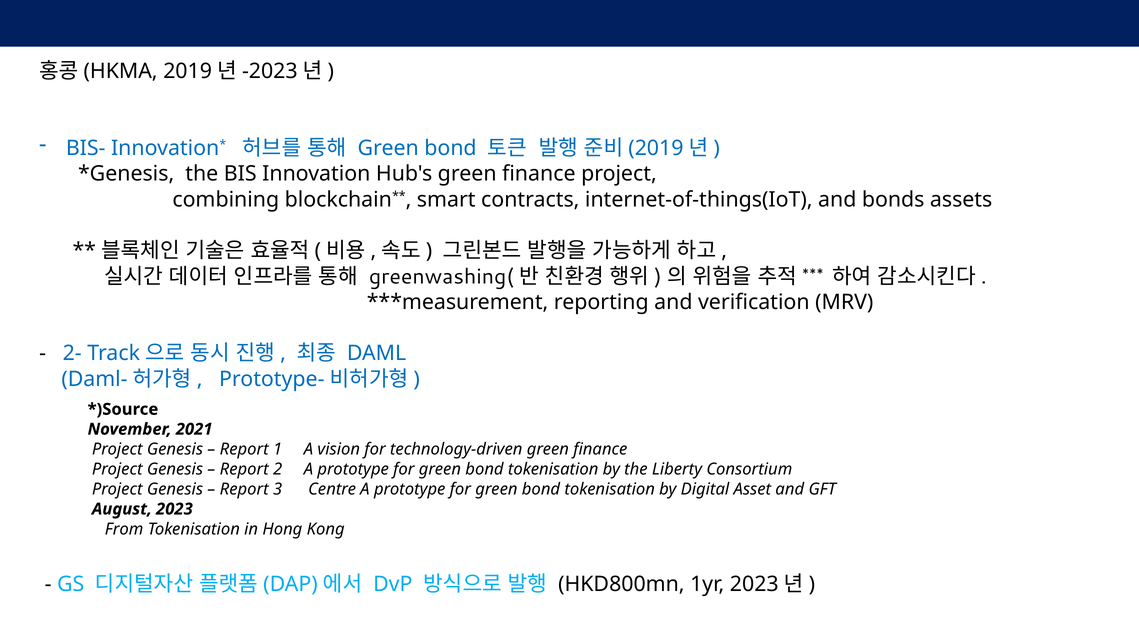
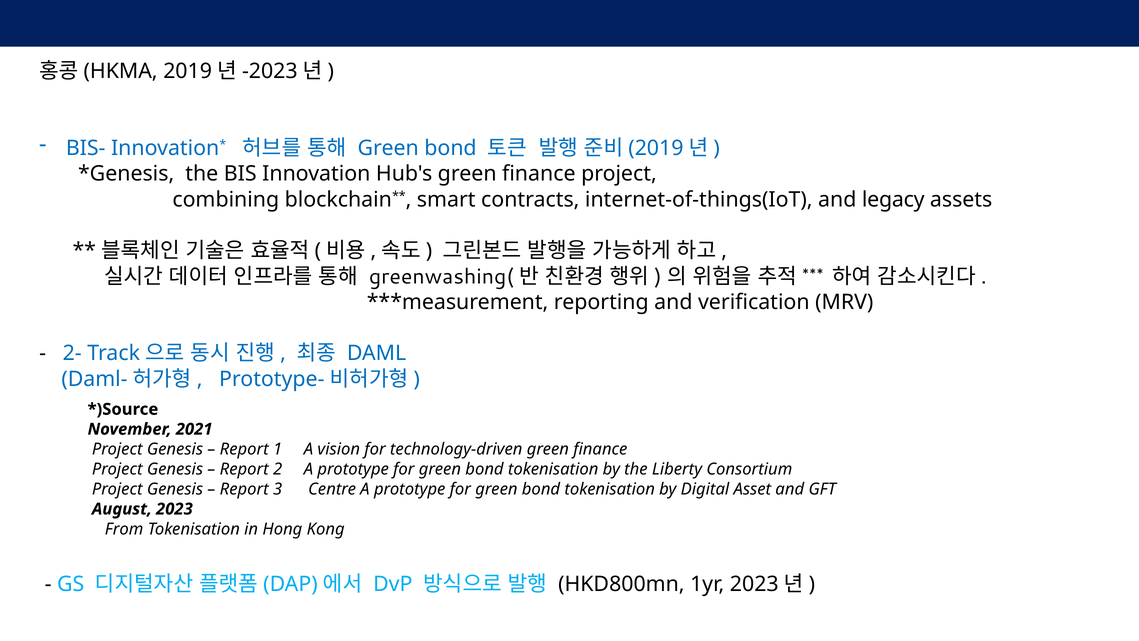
bonds: bonds -> legacy (893, 199)
